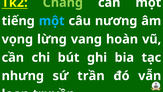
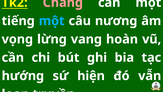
Chẳng colour: light green -> pink (63, 3)
nhưng: nhưng -> hướng (23, 76)
trần: trần -> hiện (91, 76)
